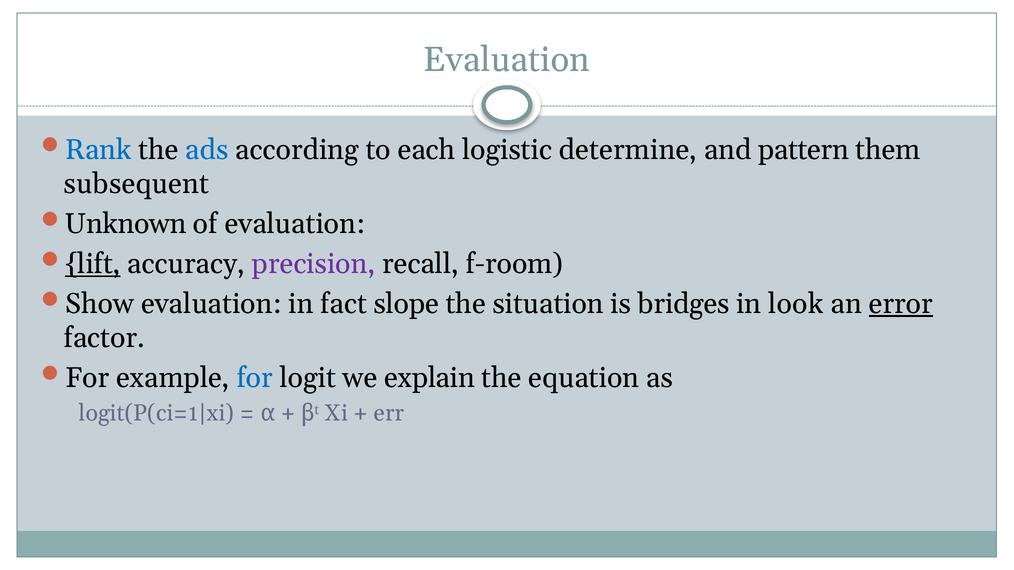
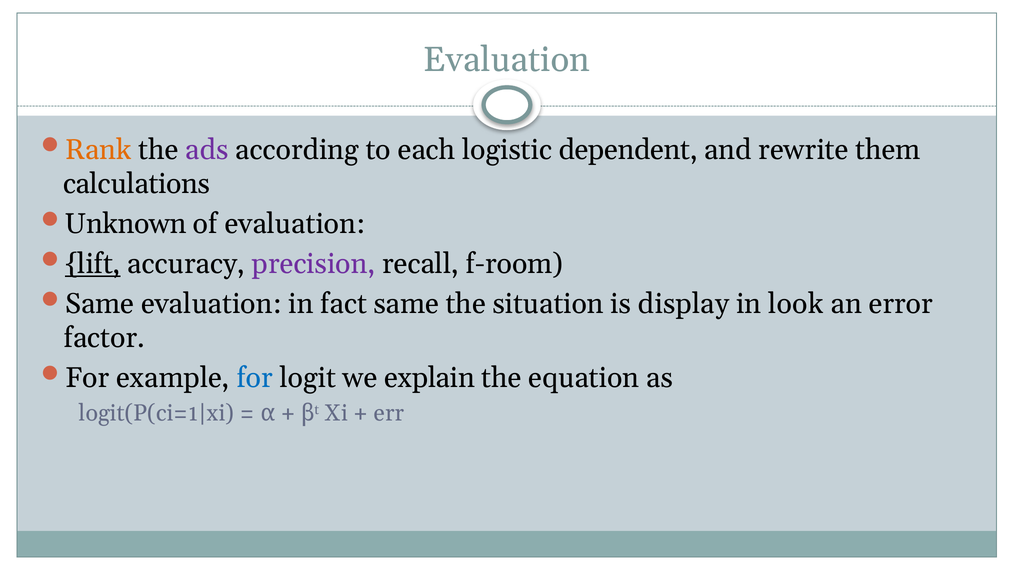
Rank colour: blue -> orange (98, 150)
ads colour: blue -> purple (207, 150)
determine: determine -> dependent (628, 150)
pattern: pattern -> rewrite (803, 150)
subsequent: subsequent -> calculations (137, 184)
Show: Show -> Same (100, 304)
fact slope: slope -> same (406, 304)
bridges: bridges -> display (684, 304)
error underline: present -> none (901, 304)
